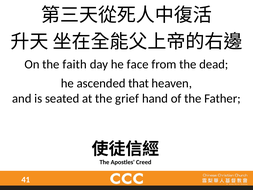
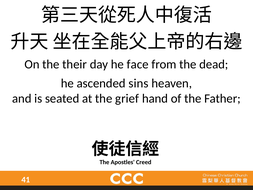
faith: faith -> their (75, 64)
that: that -> sins (138, 83)
